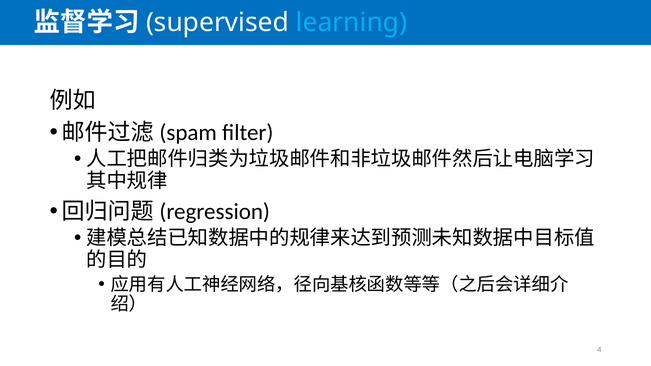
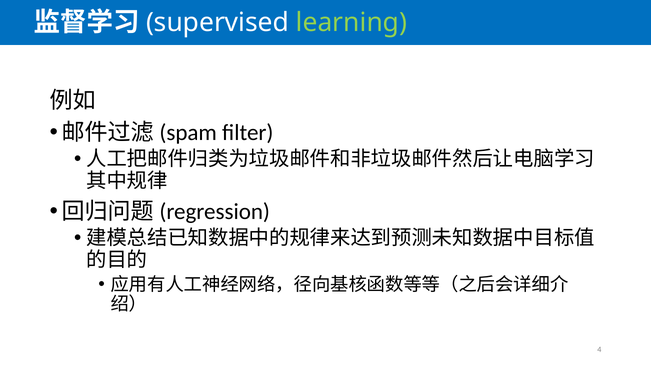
learning colour: light blue -> light green (351, 22)
